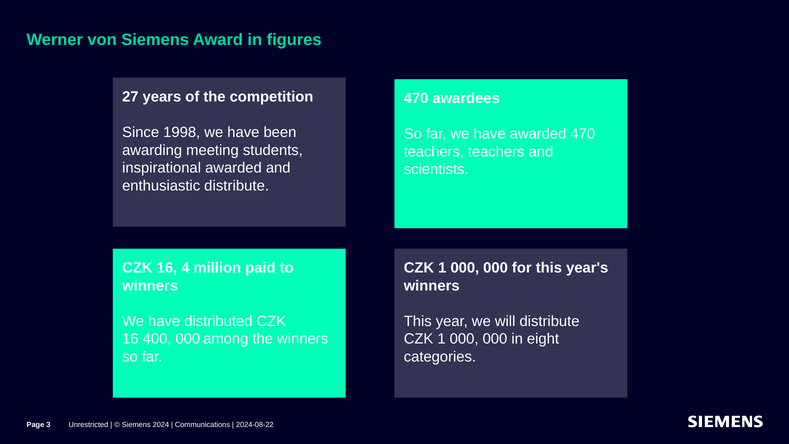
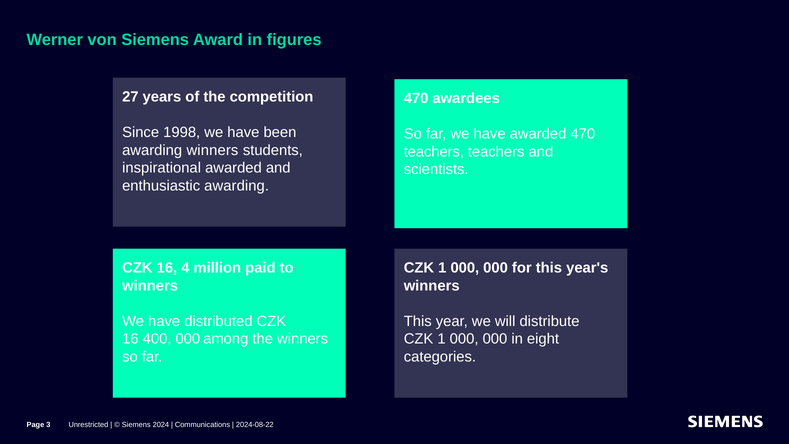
awarding meeting: meeting -> winners (212, 150)
enthusiastic distribute: distribute -> awarding (237, 186)
